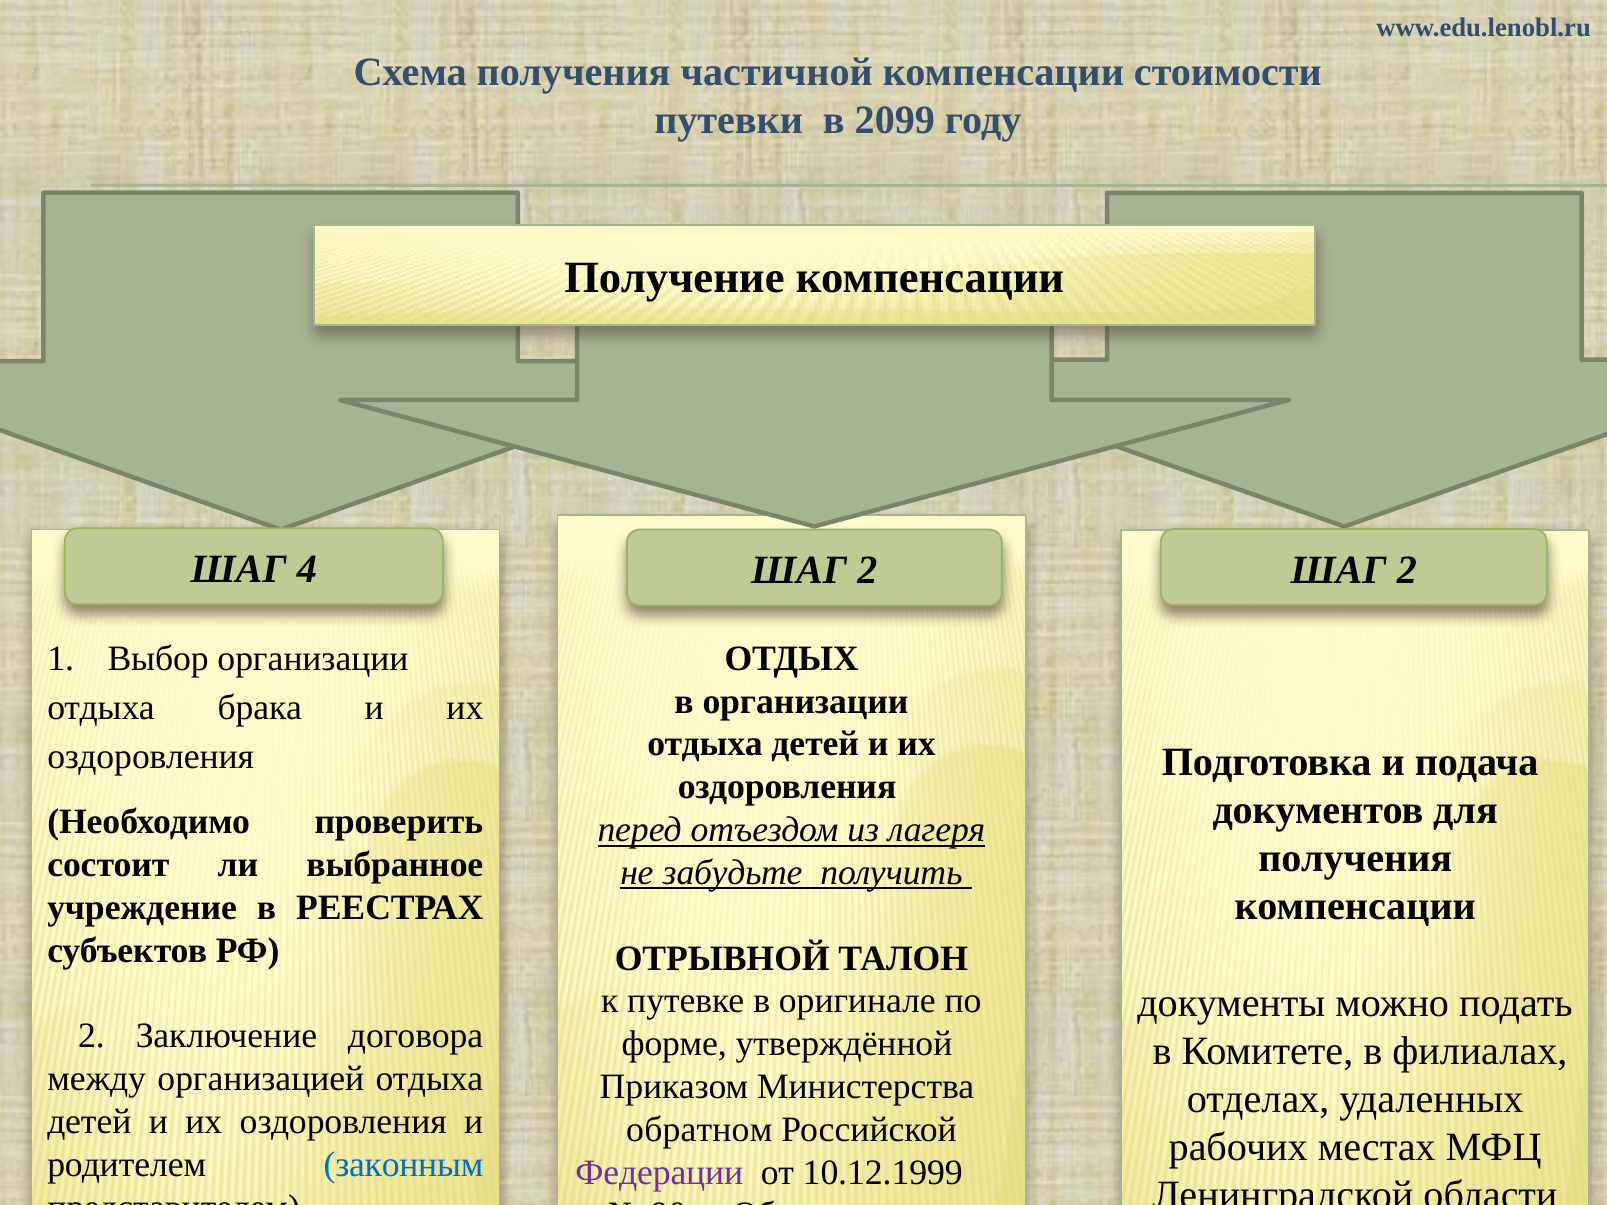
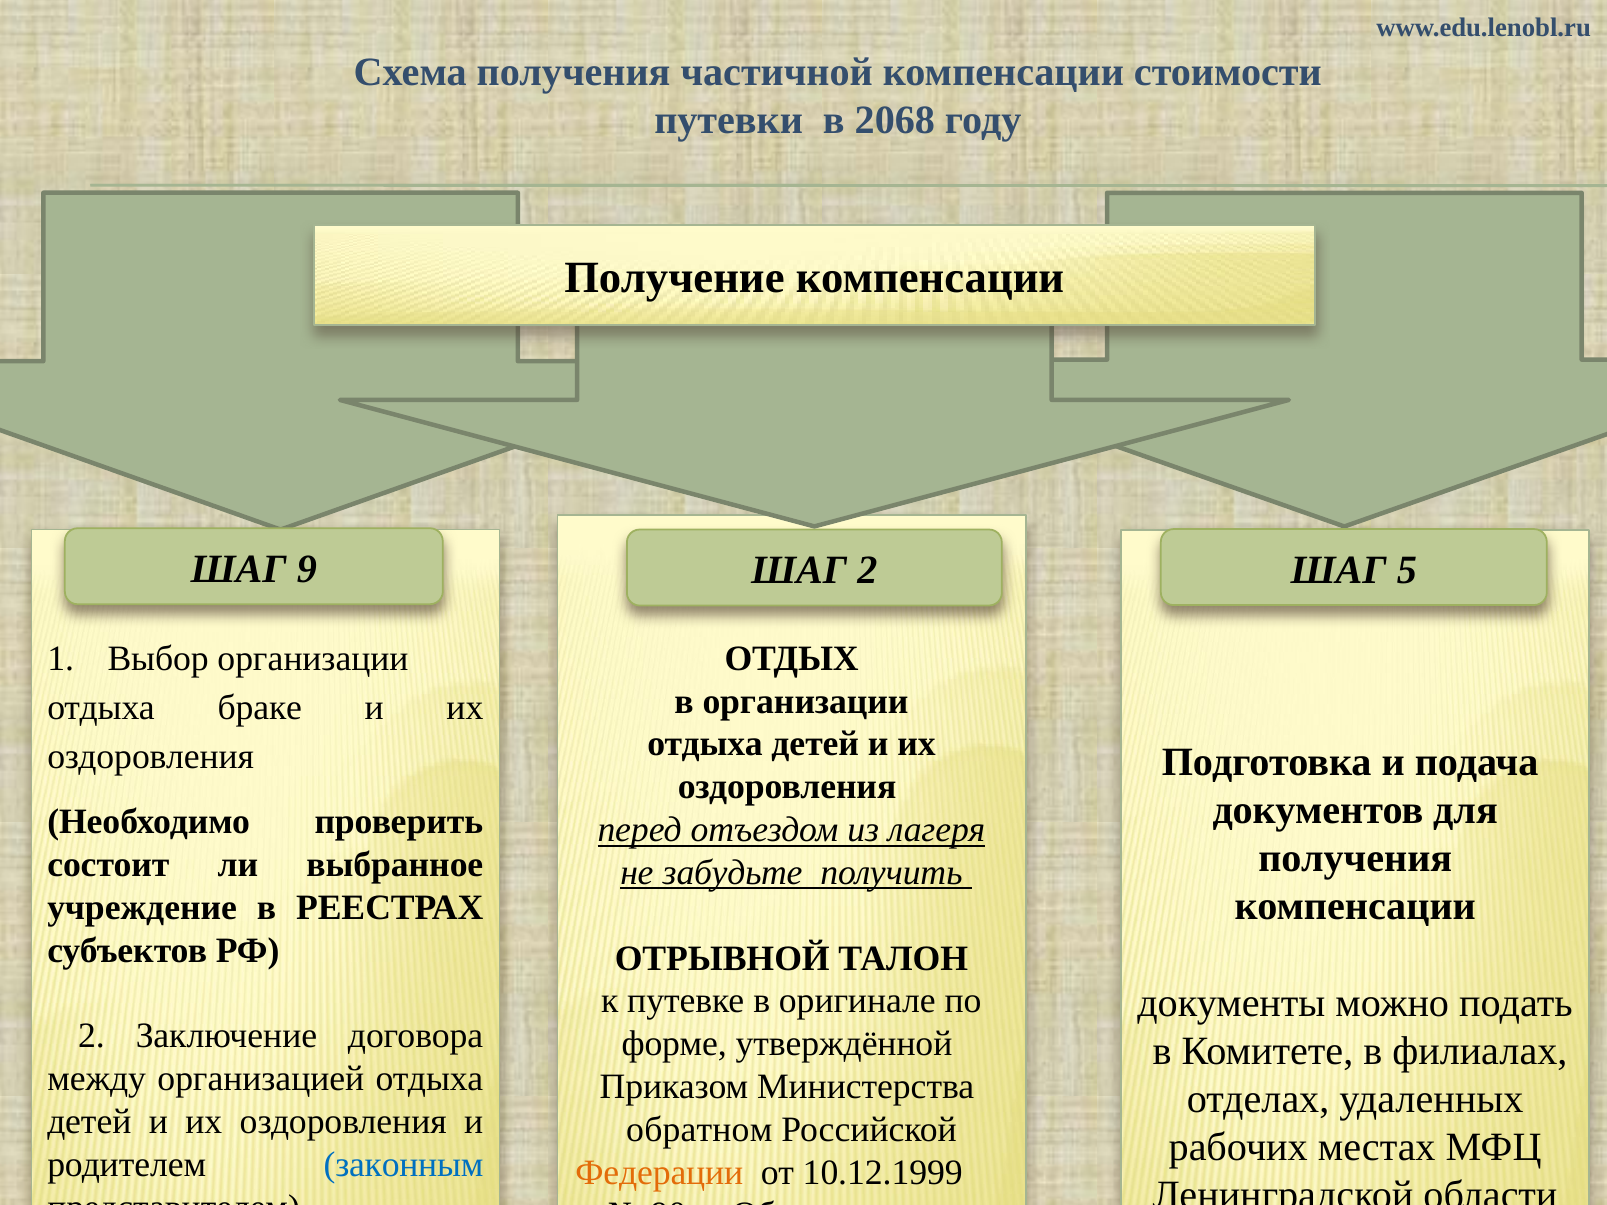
2099: 2099 -> 2068 (895, 120)
4: 4 -> 9 (307, 569)
2: 2 -> 5 (1407, 570)
брака: брака -> браке (260, 708)
Федерации colour: purple -> orange (659, 1173)
